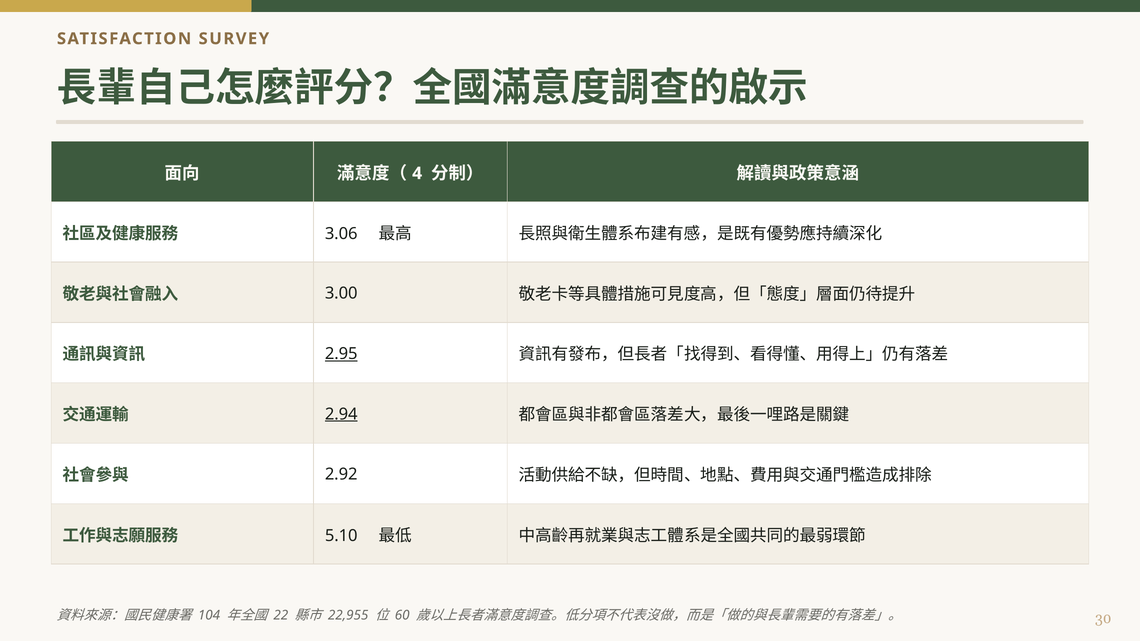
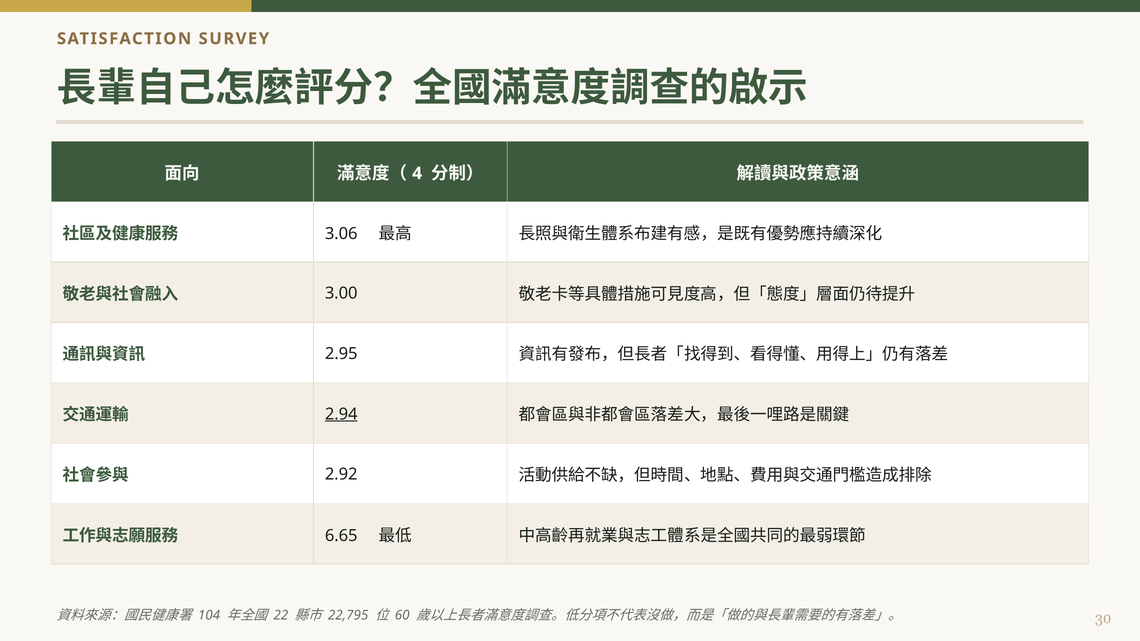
2.95 underline: present -> none (341, 354)
5.10: 5.10 -> 6.65 (341, 536)
22,955: 22,955 -> 22,795 (348, 615)
